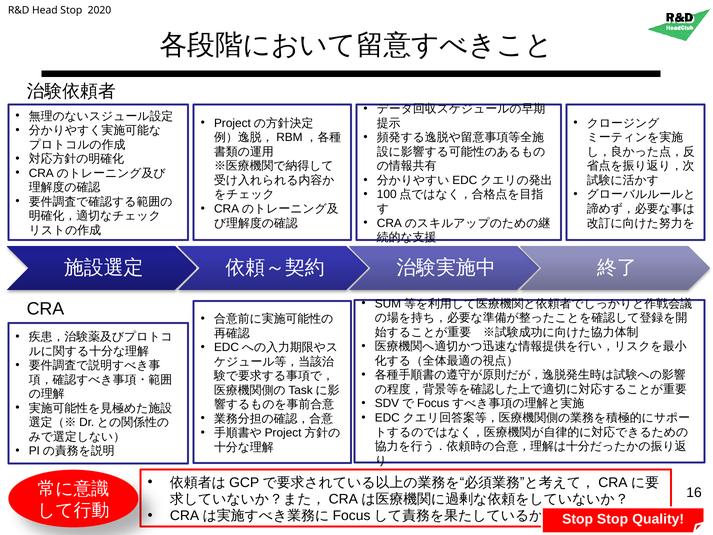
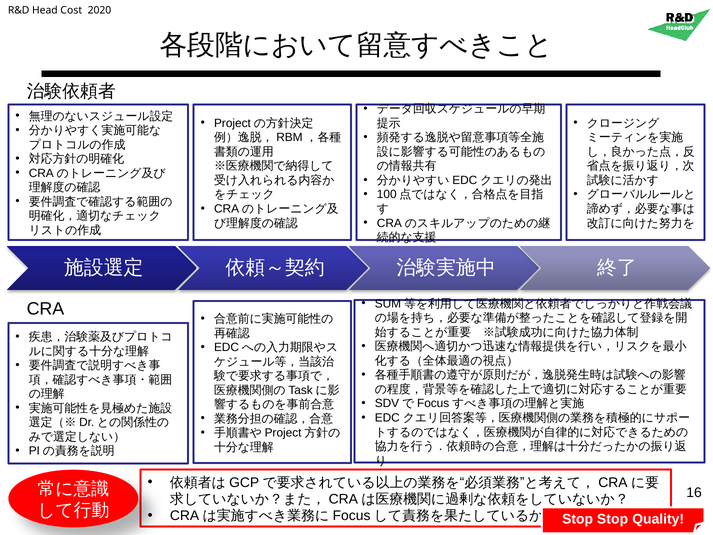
Head Stop: Stop -> Cost (71, 10)
